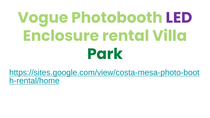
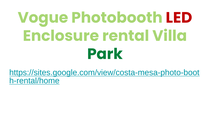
LED colour: purple -> red (179, 18)
